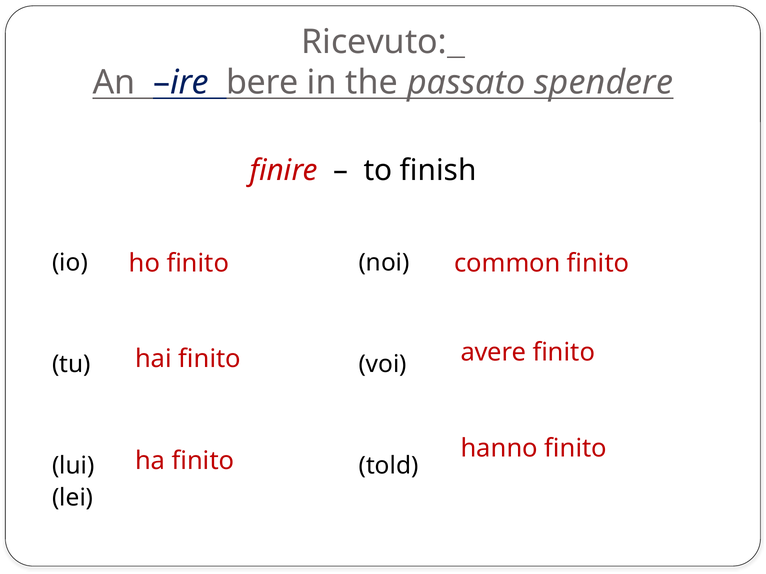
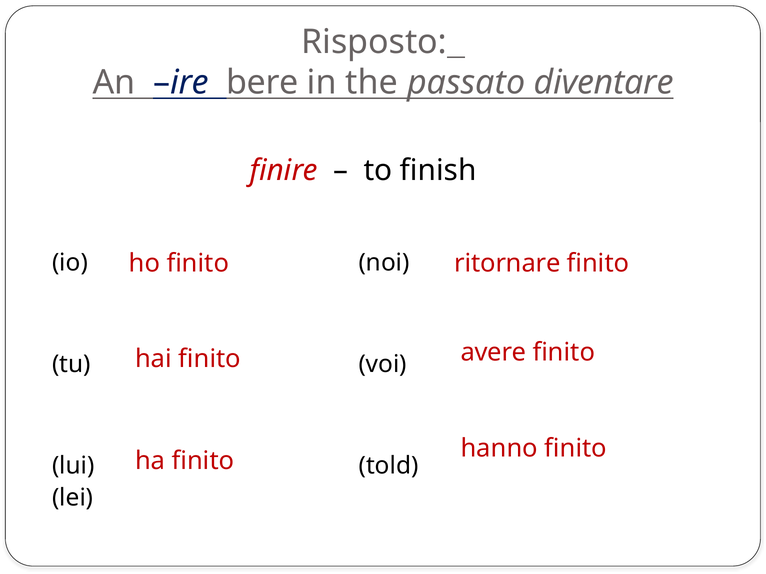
Ricevuto: Ricevuto -> Risposto (374, 42)
spendere: spendere -> diventare (604, 83)
common: common -> ritornare (507, 263)
